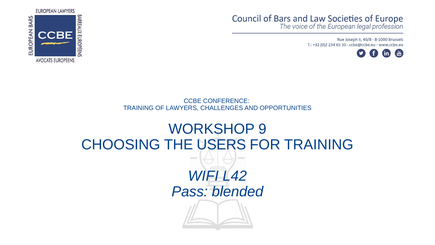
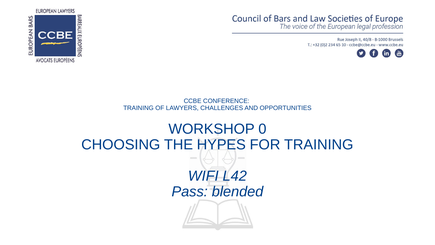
9: 9 -> 0 (262, 129)
USERS: USERS -> HYPES (221, 145)
